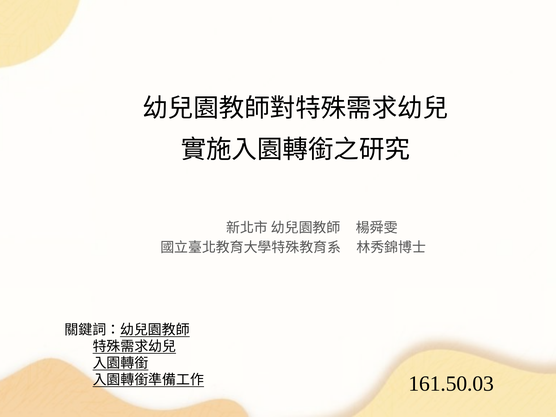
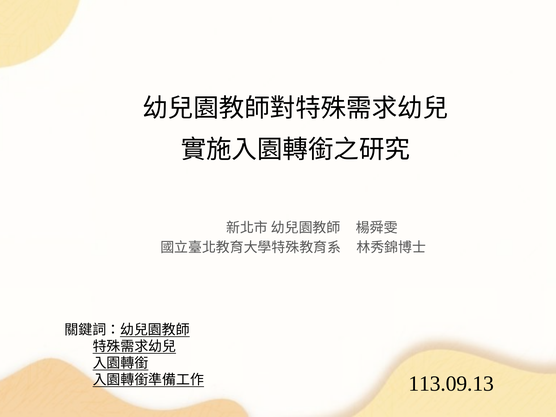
161.50.03: 161.50.03 -> 113.09.13 (451, 384)
